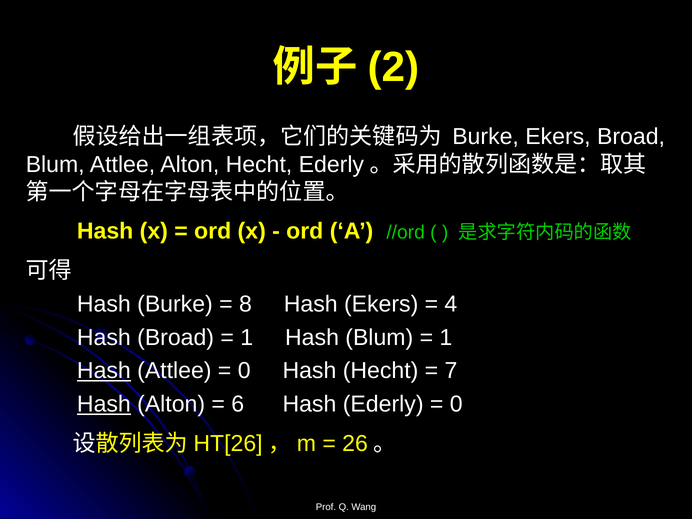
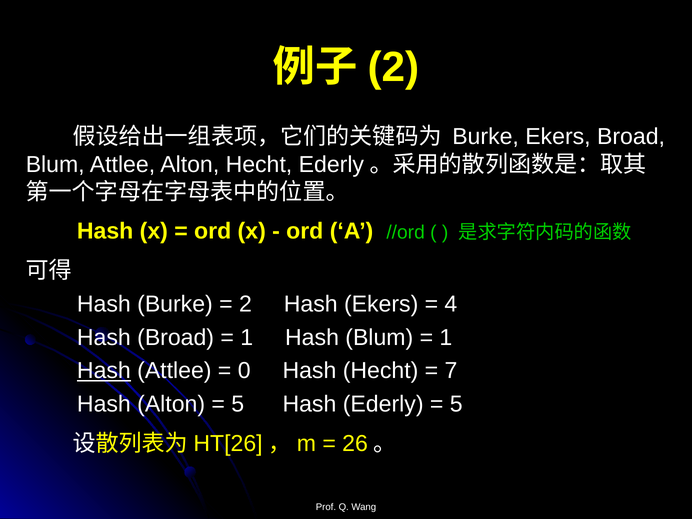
8: 8 -> 2 (245, 304)
Hash underline: present -> none (104, 404)
6: 6 -> 5 (238, 404)
0: 0 -> 5 (456, 404)
